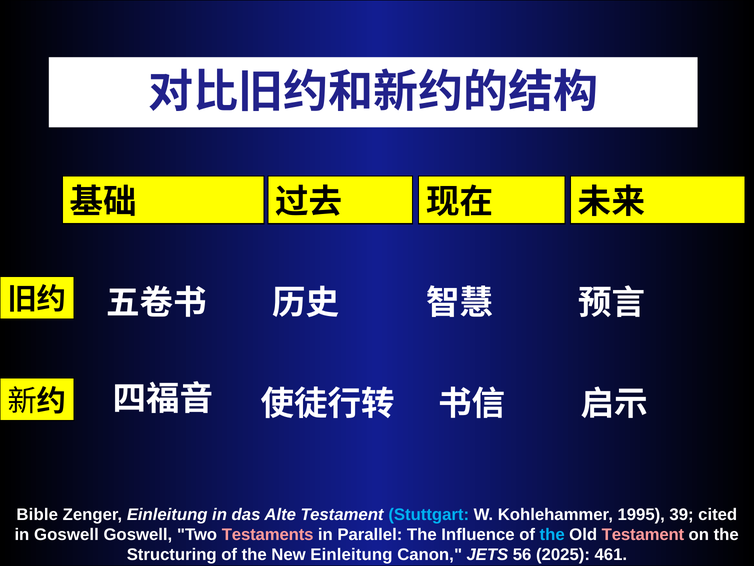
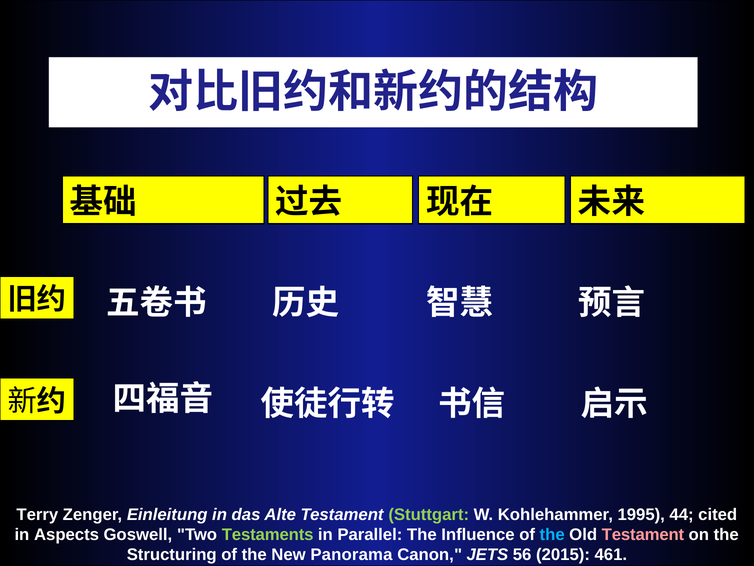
Bible: Bible -> Terry (37, 514)
Stuttgart colour: light blue -> light green (429, 514)
39: 39 -> 44 (682, 514)
in Goswell: Goswell -> Aspects (67, 534)
Testaments colour: pink -> light green (268, 534)
New Einleitung: Einleitung -> Panorama (351, 554)
2025: 2025 -> 2015 (563, 554)
